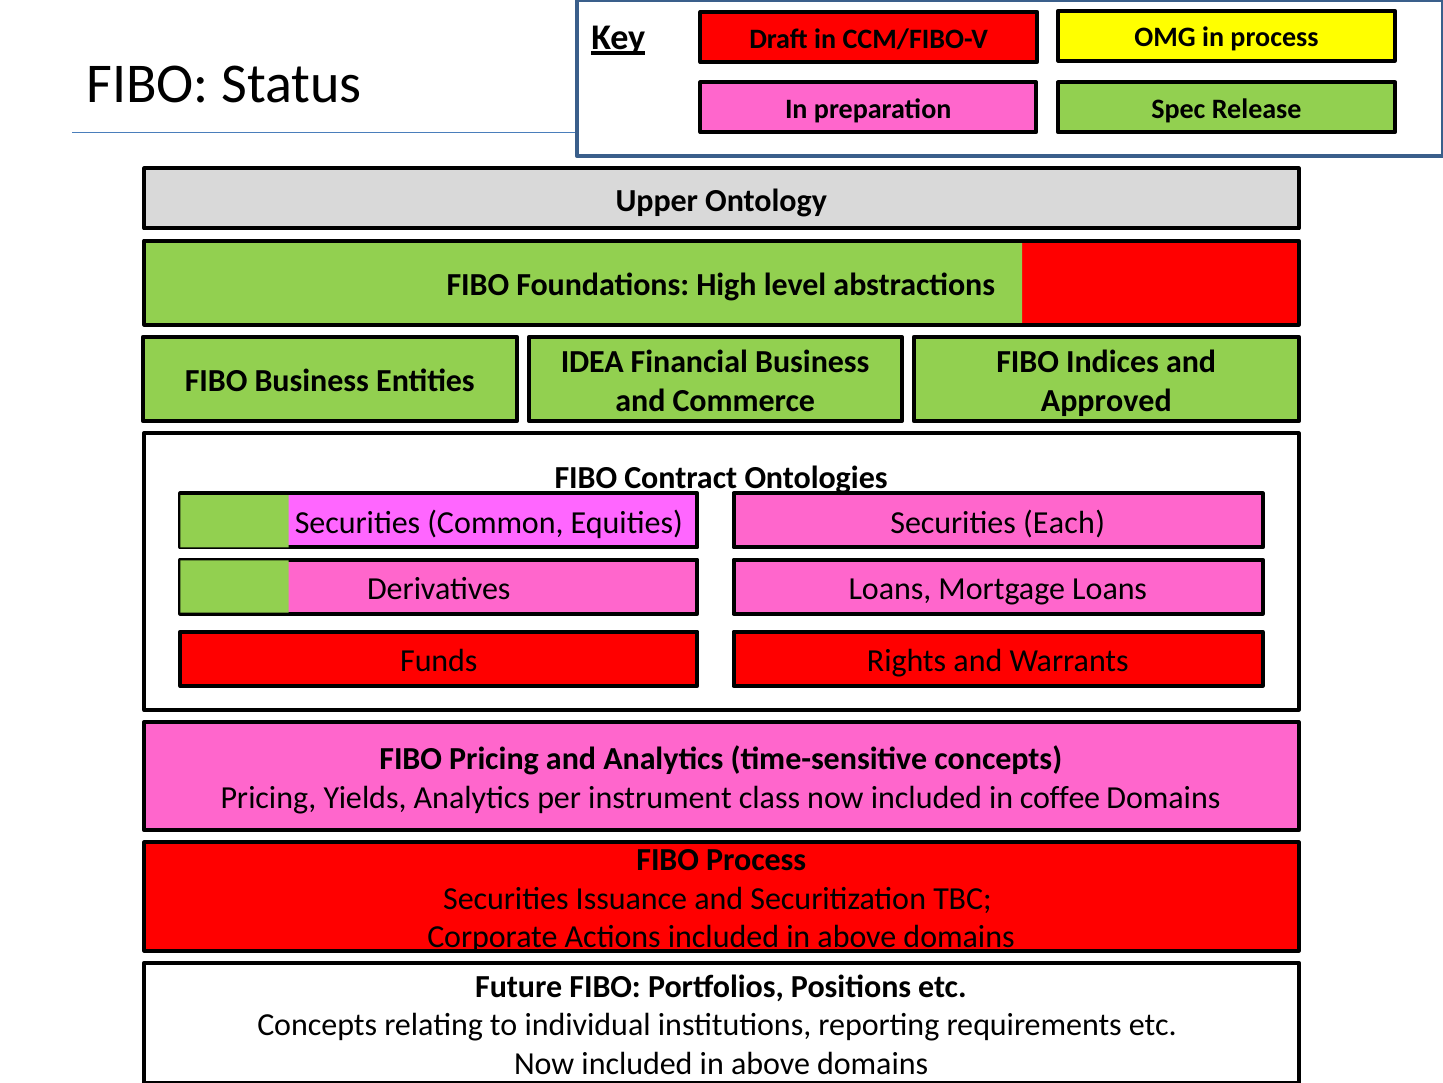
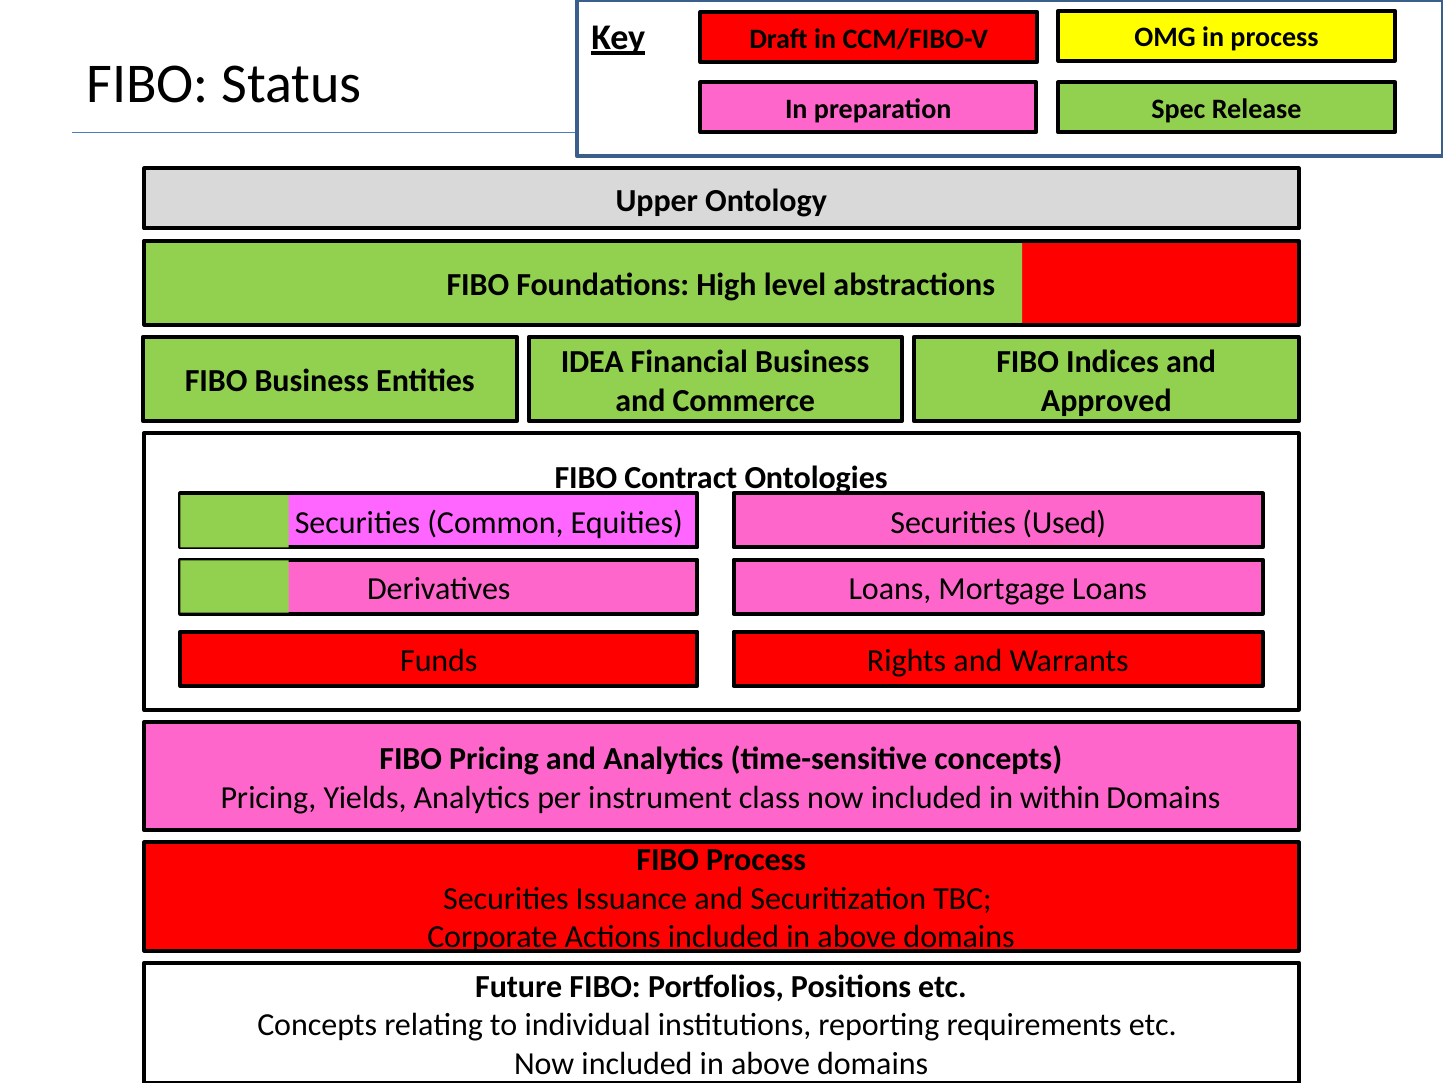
Each: Each -> Used (1064, 522)
coffee: coffee -> within (1060, 797)
